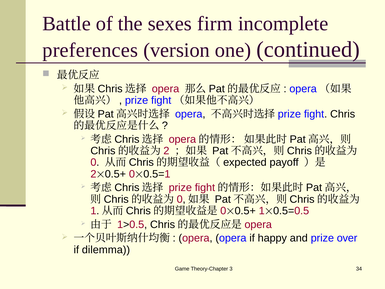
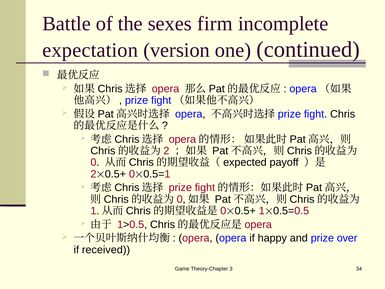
preferences: preferences -> expectation (90, 50)
dilemma: dilemma -> received (106, 250)
